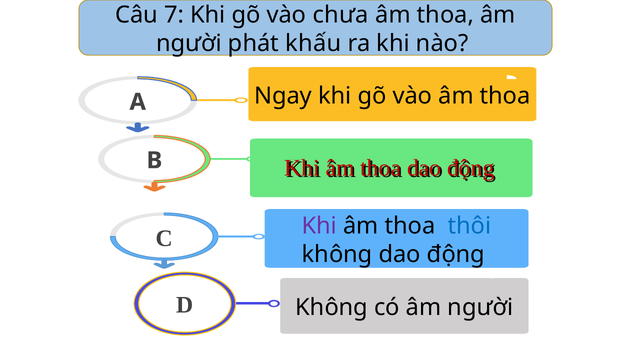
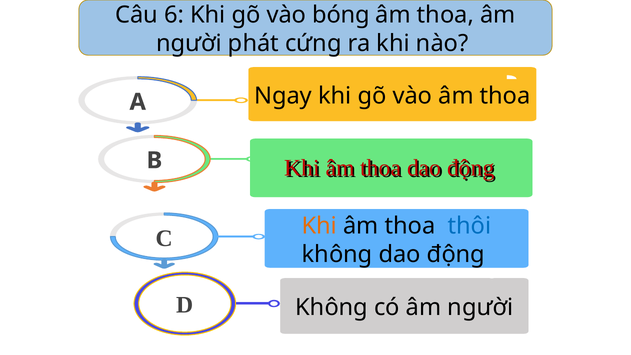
7: 7 -> 6 (174, 15)
chưa: chưa -> bóng (341, 15)
khấu: khấu -> cứng (313, 43)
Khi colour: purple -> orange (319, 226)
